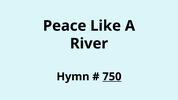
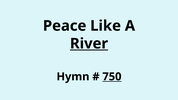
River underline: none -> present (89, 44)
